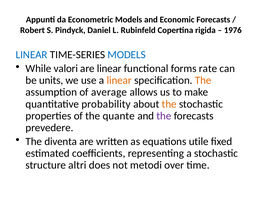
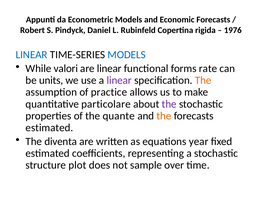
linear colour: orange -> purple (119, 80)
average: average -> practice (109, 92)
probability: probability -> particolare (106, 104)
the colour: orange -> purple (169, 104)
the colour: purple -> orange (164, 116)
prevedere: prevedere -> estimated (49, 127)
utile: utile -> year (199, 141)
altri: altri -> plot (77, 165)
metodi: metodi -> sample (146, 165)
